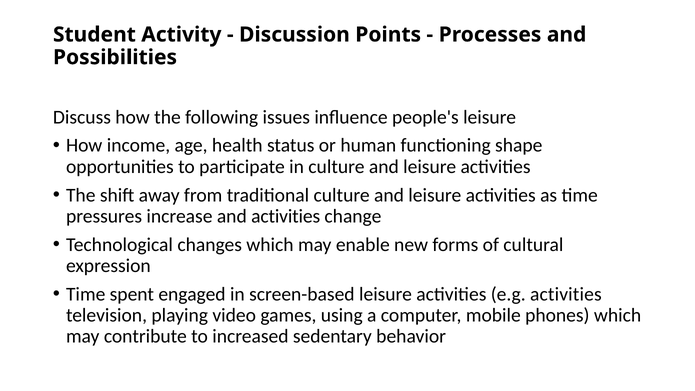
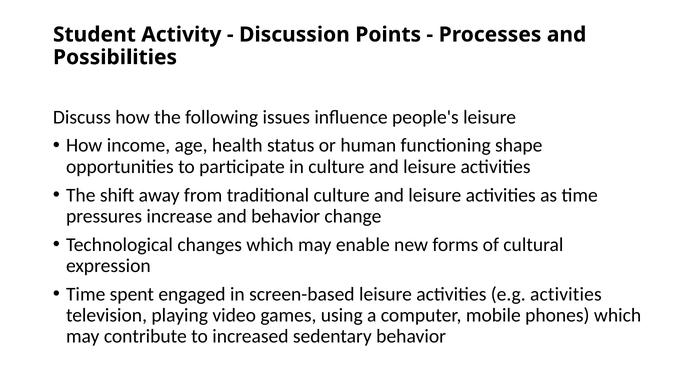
and activities: activities -> behavior (286, 216)
